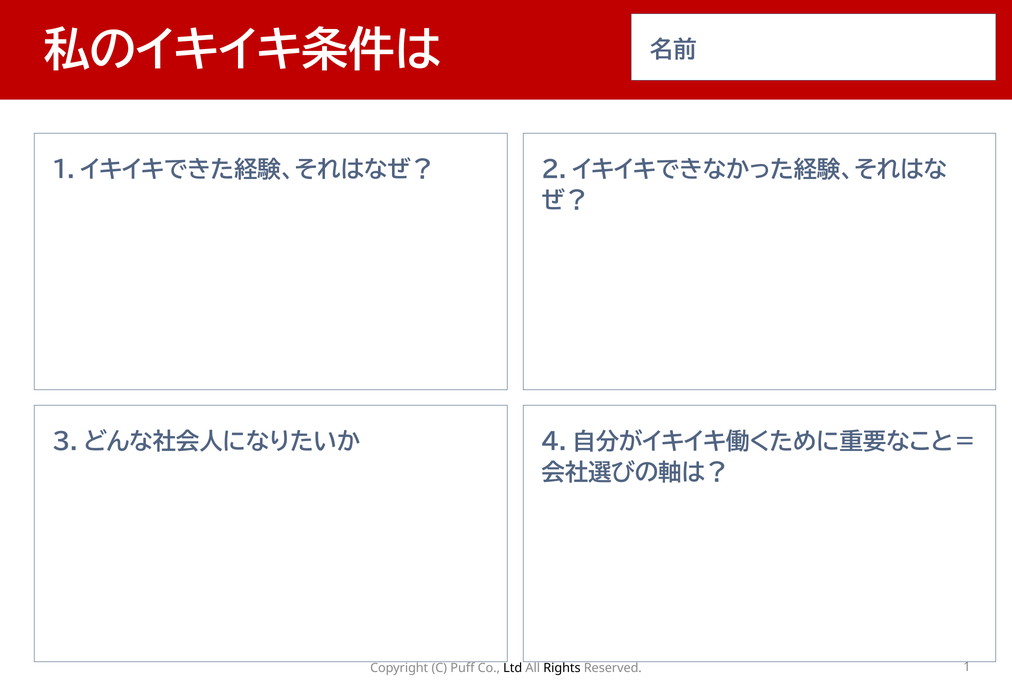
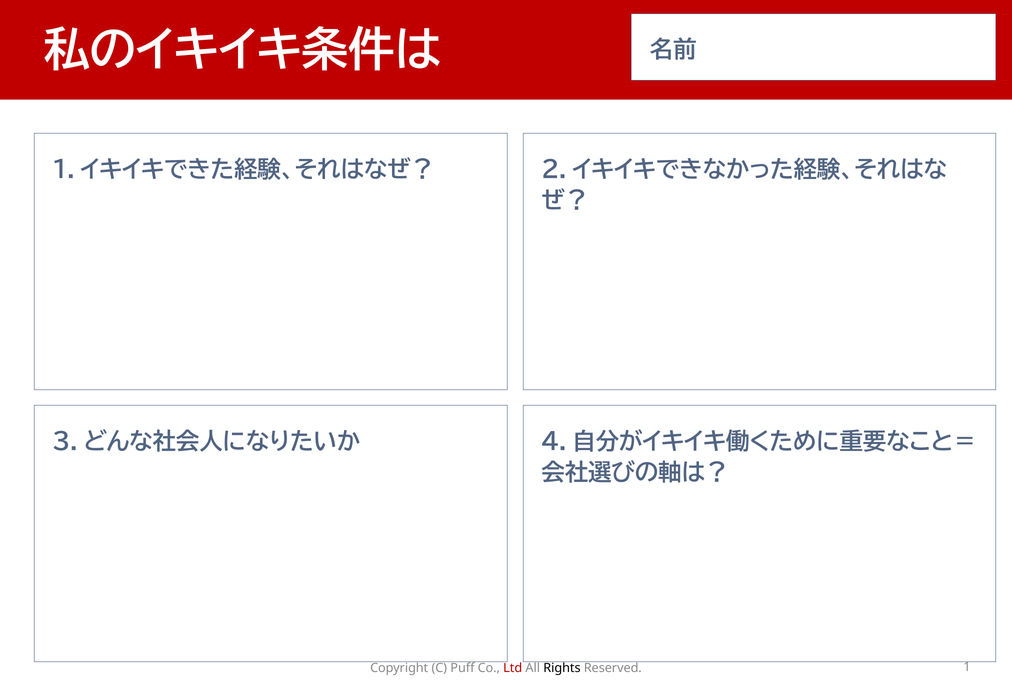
Ltd colour: black -> red (513, 669)
